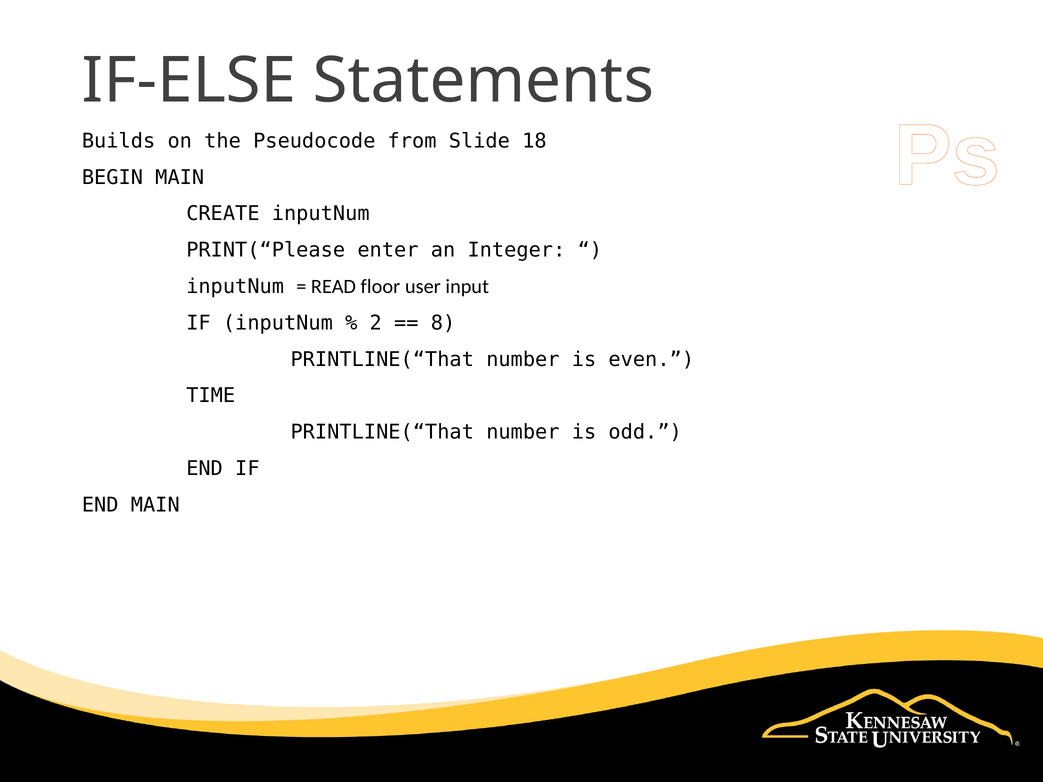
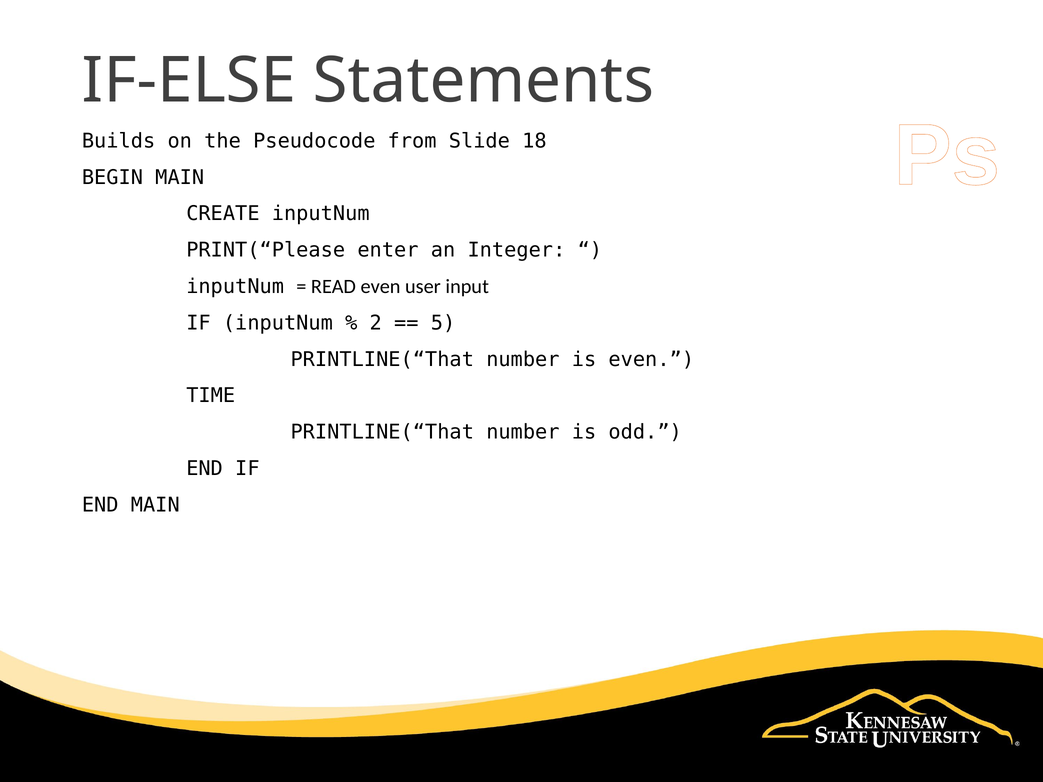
READ floor: floor -> even (381, 287)
8: 8 -> 5 (443, 323)
